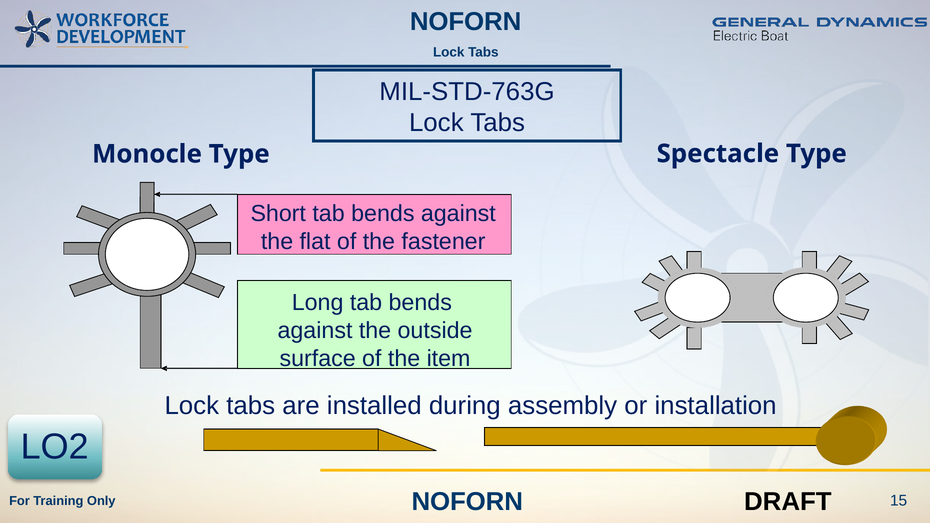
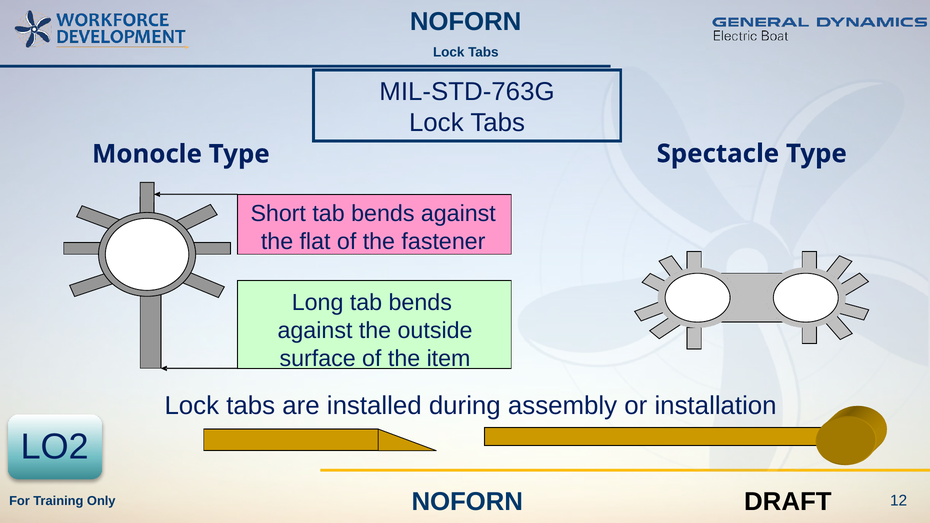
15: 15 -> 12 (899, 501)
